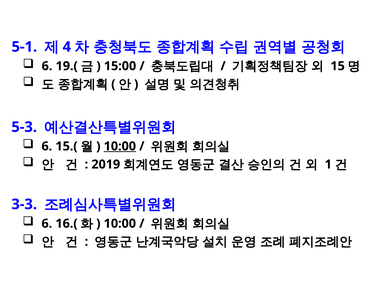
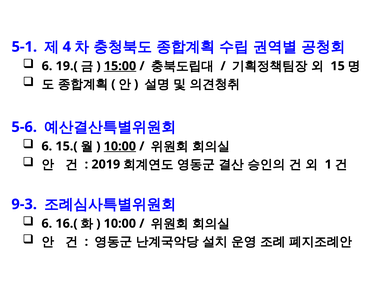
15:00 underline: none -> present (120, 66)
5-3: 5-3 -> 5-6 (24, 127)
3-3: 3-3 -> 9-3 (24, 204)
